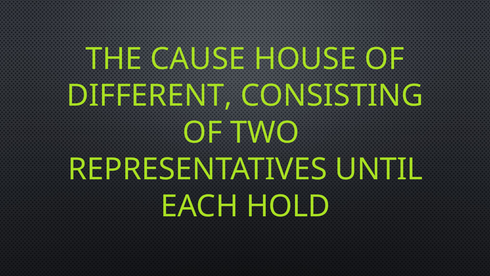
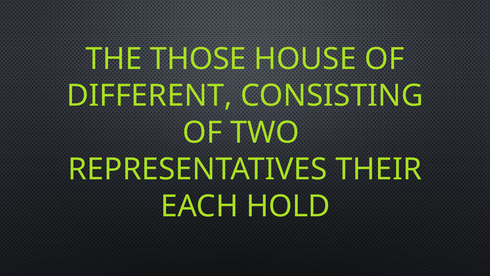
CAUSE: CAUSE -> THOSE (198, 59)
UNTIL: UNTIL -> THEIR (379, 169)
